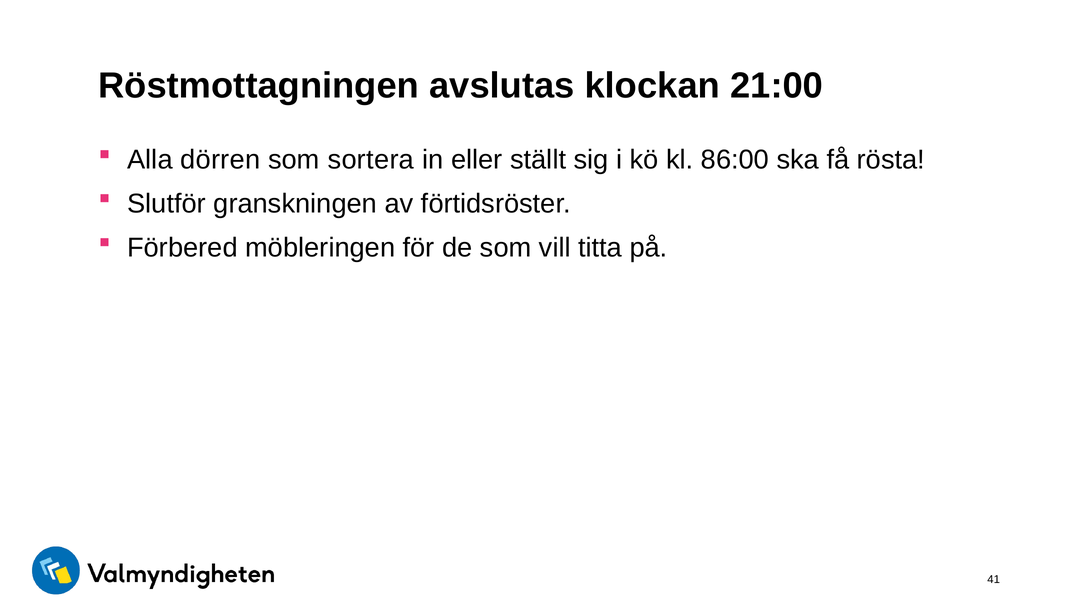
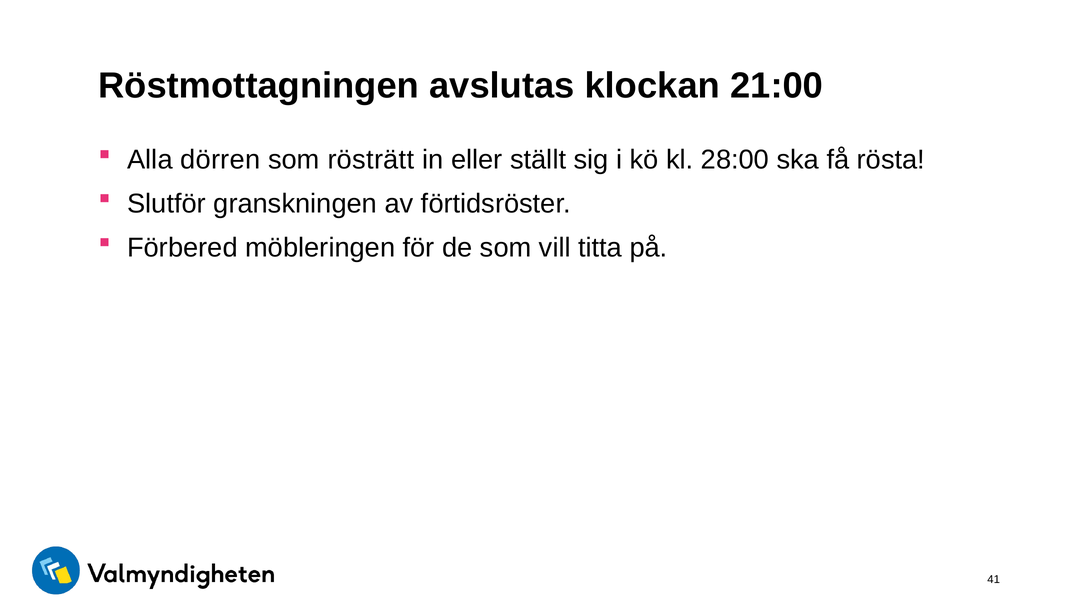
sortera: sortera -> rösträtt (371, 160)
86:00: 86:00 -> 28:00 (735, 160)
